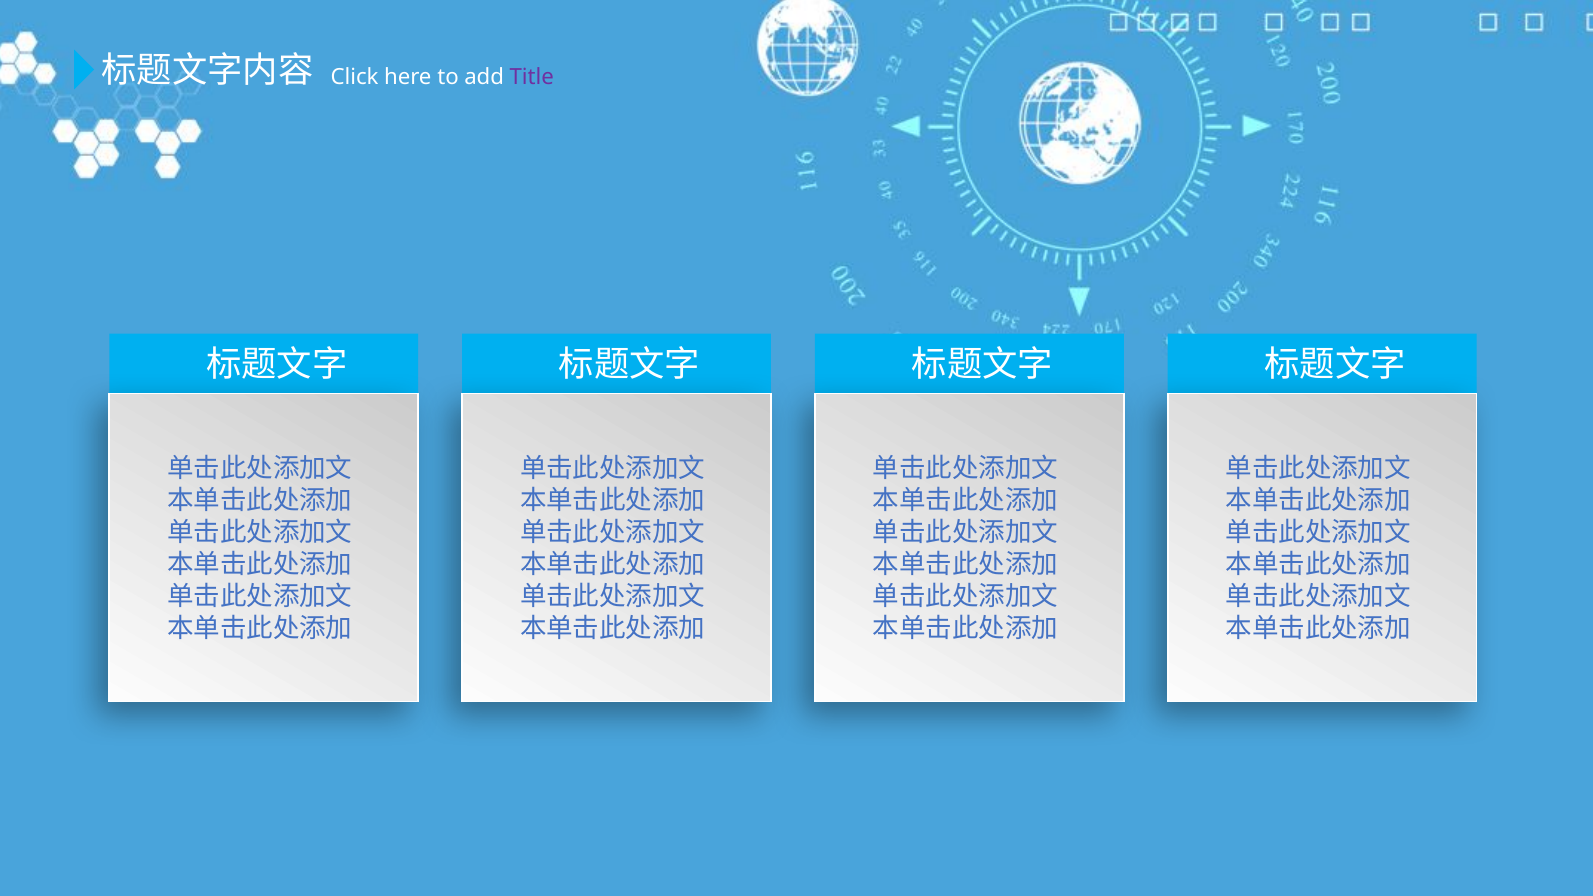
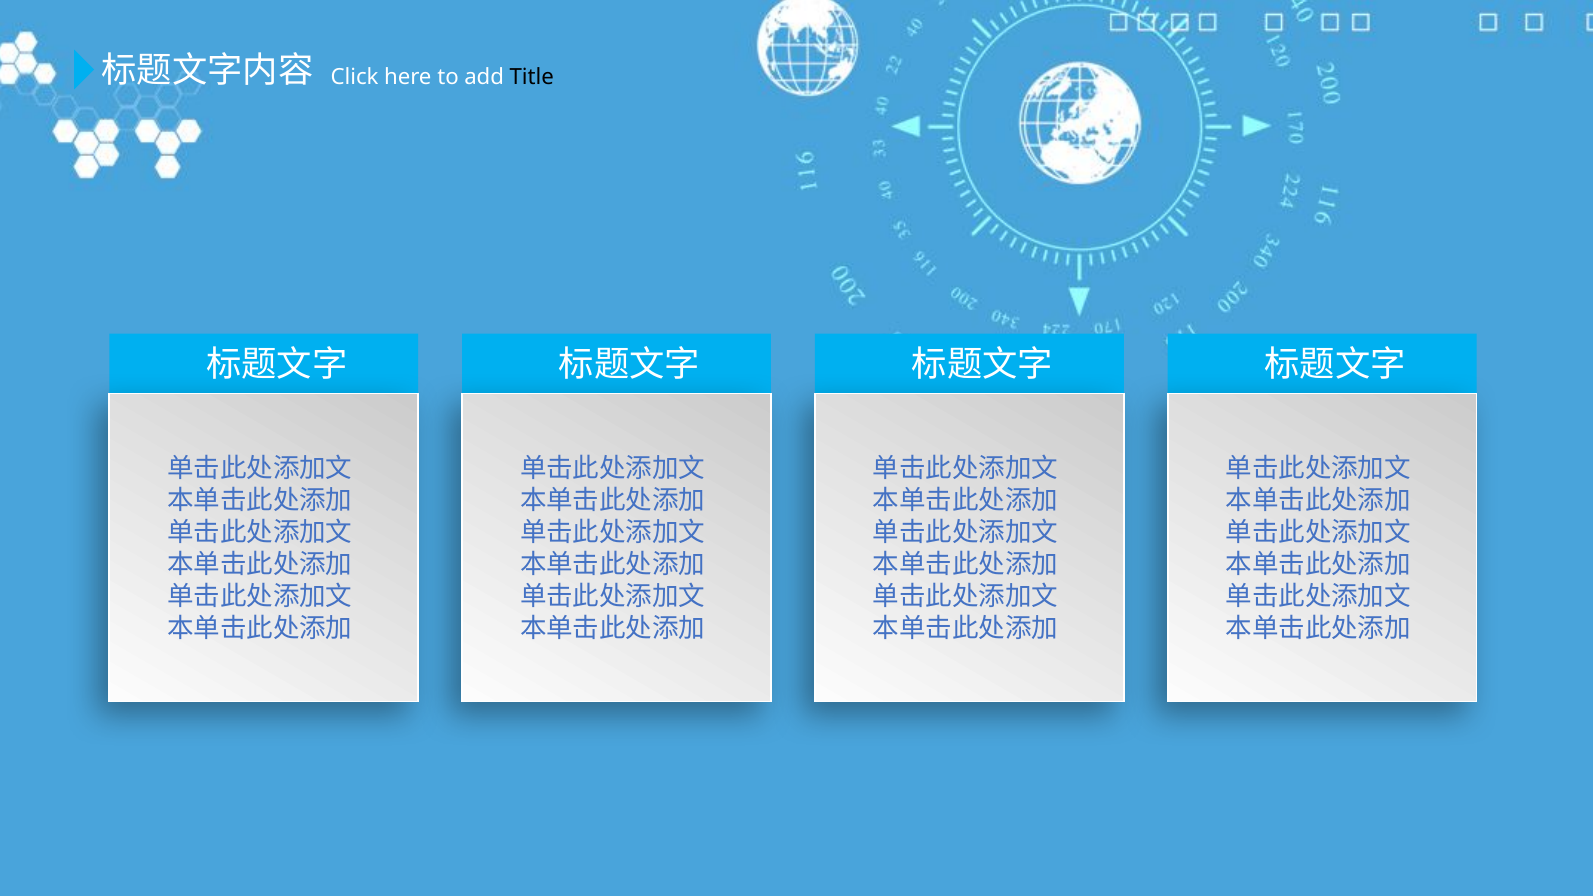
Title colour: purple -> black (532, 77)
